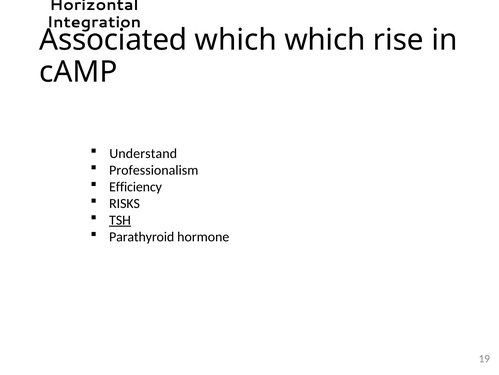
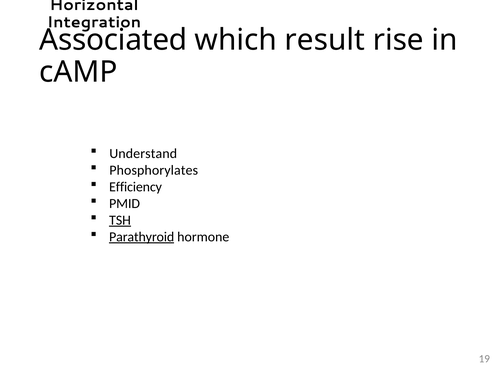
which which: which -> result (325, 40)
Professionalism: Professionalism -> Phosphorylates (154, 170)
RISKS: RISKS -> PMID (125, 203)
Parathyroid underline: none -> present (142, 236)
